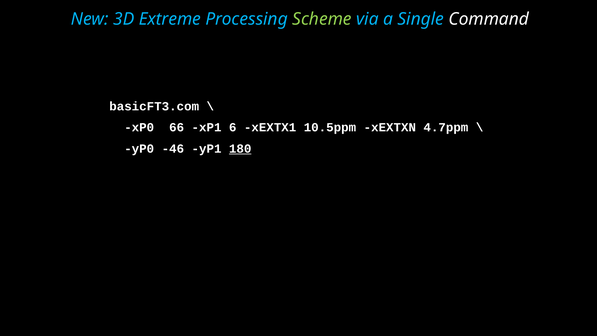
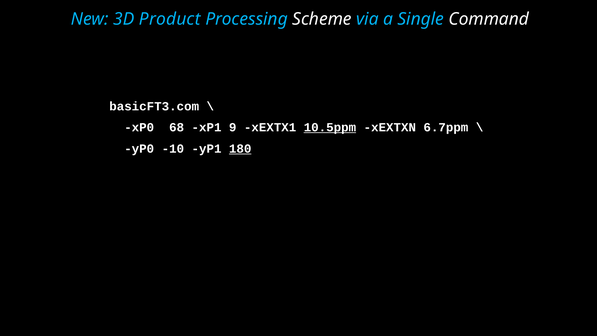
Extreme: Extreme -> Product (170, 19)
Scheme colour: light green -> white (322, 19)
66: 66 -> 68 (177, 127)
6: 6 -> 9 (233, 127)
10.5ppm underline: none -> present (330, 127)
4.7ppm: 4.7ppm -> 6.7ppm (446, 127)
-46: -46 -> -10 (173, 148)
